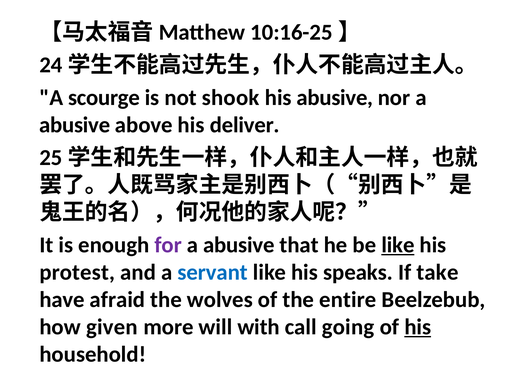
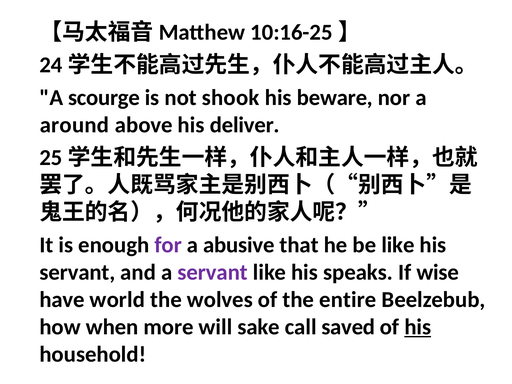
his abusive: abusive -> beware (335, 98)
abusive: abusive -> around (74, 125)
like underline: present -> none (398, 245)
protest: protest -> servant (77, 272)
servant colour: blue -> purple (213, 272)
take: take -> wise (438, 272)
afraid: afraid -> world (117, 300)
given: given -> when (112, 327)
with: with -> sake (259, 327)
going: going -> saved (348, 327)
